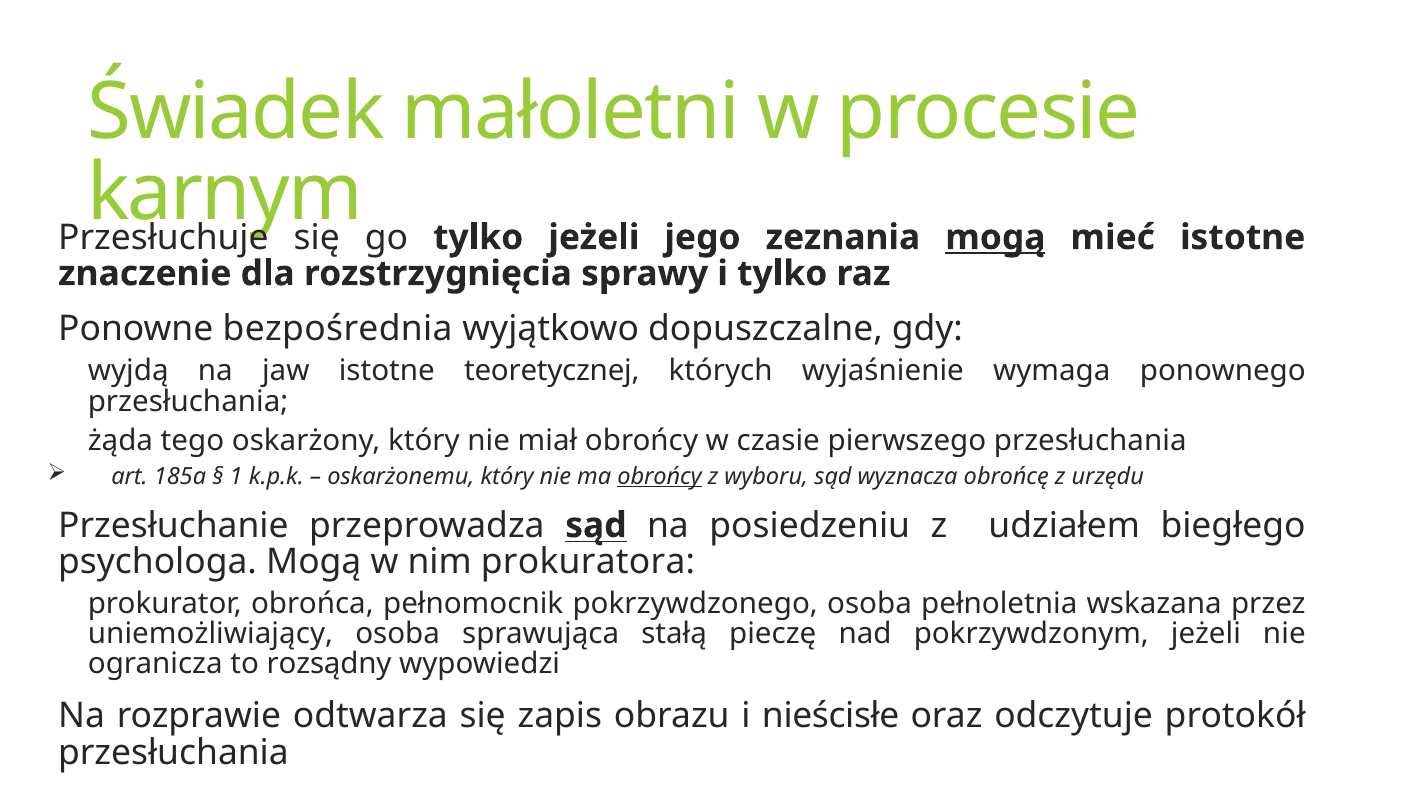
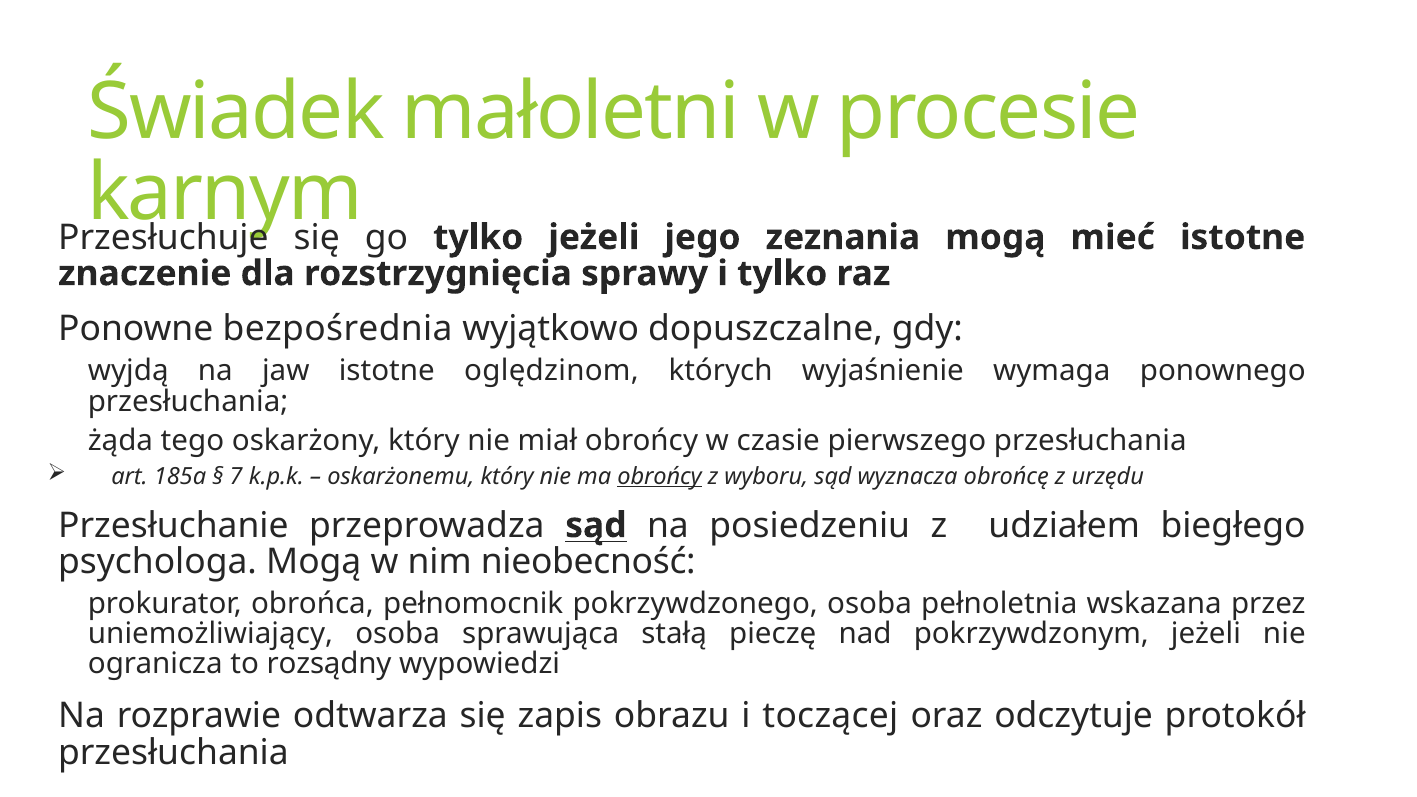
mogą underline: present -> none (995, 237)
teoretycznej: teoretycznej -> oględzinom (552, 371)
1: 1 -> 7 (236, 476)
prokuratora: prokuratora -> nieobecność (588, 562)
nieścisłe: nieścisłe -> toczącej (830, 716)
